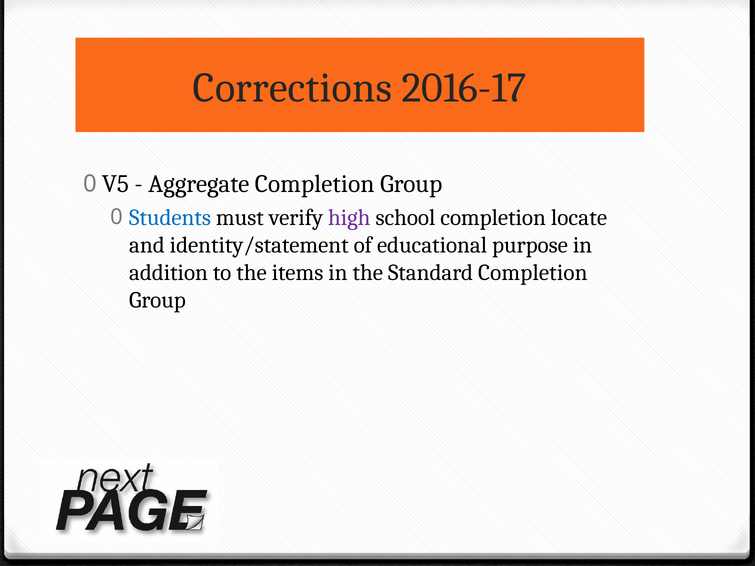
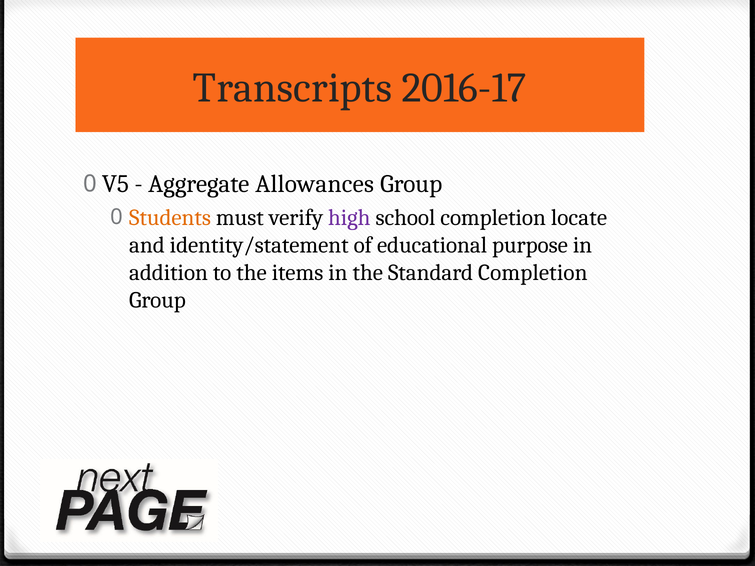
Corrections: Corrections -> Transcripts (293, 88)
Aggregate Completion: Completion -> Allowances (315, 184)
Students colour: blue -> orange (170, 218)
